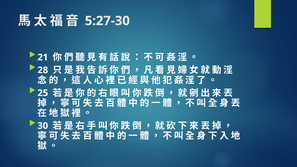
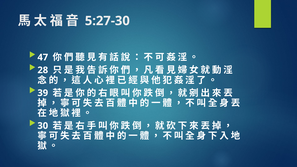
21: 21 -> 47 (43, 57)
25: 25 -> 39 (43, 93)
